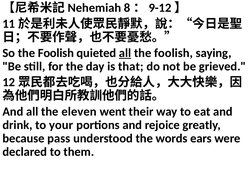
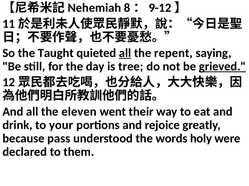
So the Foolish: Foolish -> Taught (56, 53)
foolish: foolish -> repent (173, 53)
that: that -> tree (131, 67)
grieved underline: none -> present (222, 67)
ears: ears -> holy (201, 139)
